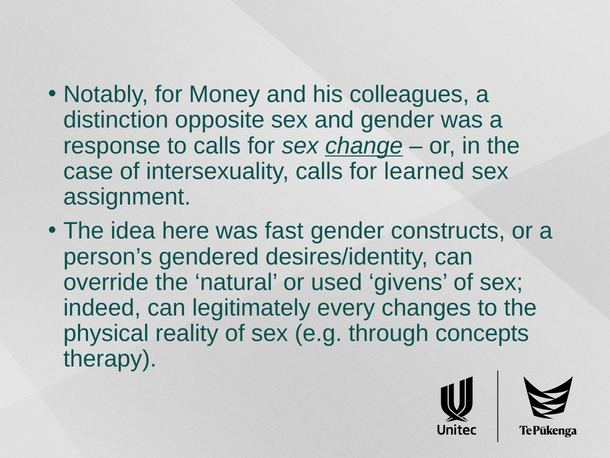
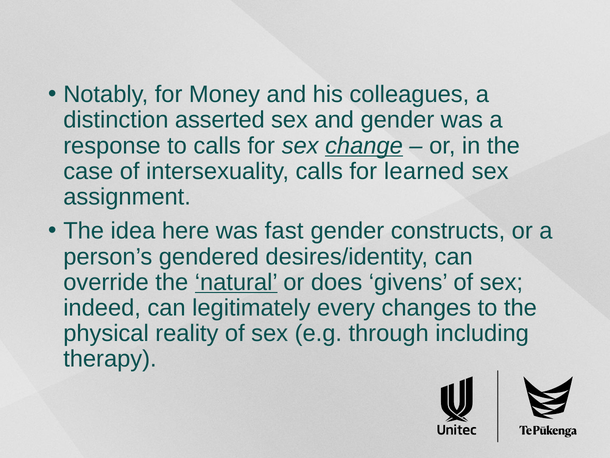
opposite: opposite -> asserted (220, 120)
natural underline: none -> present (236, 282)
used: used -> does (337, 282)
concepts: concepts -> including (482, 333)
